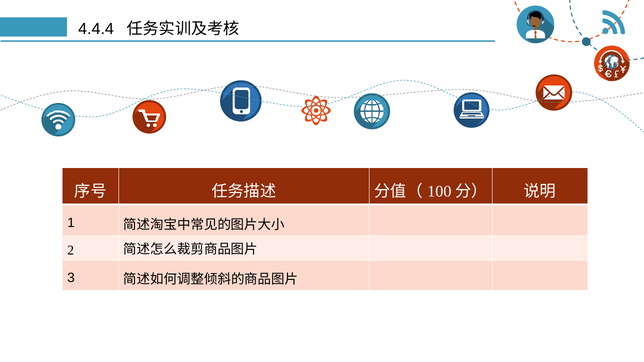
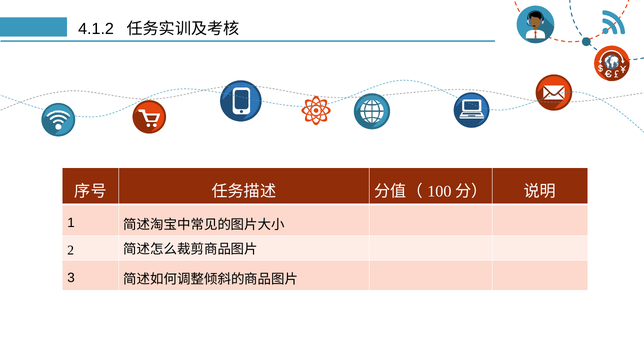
4.4.4: 4.4.4 -> 4.1.2 (96, 29)
